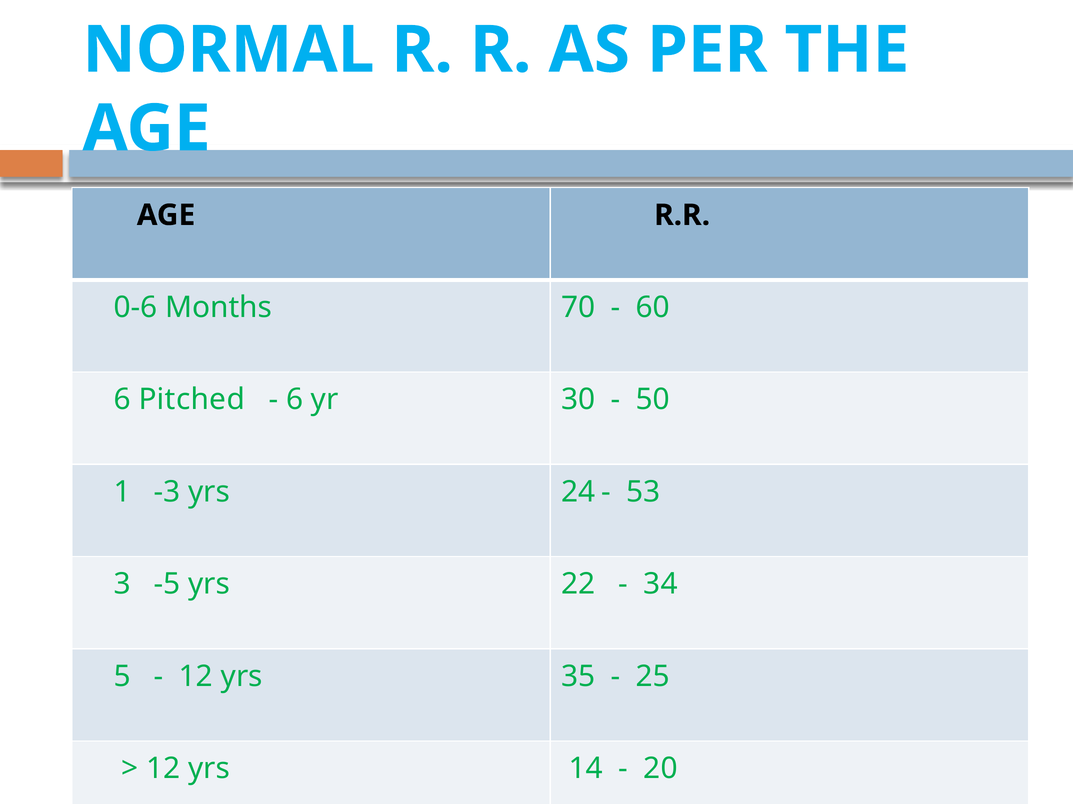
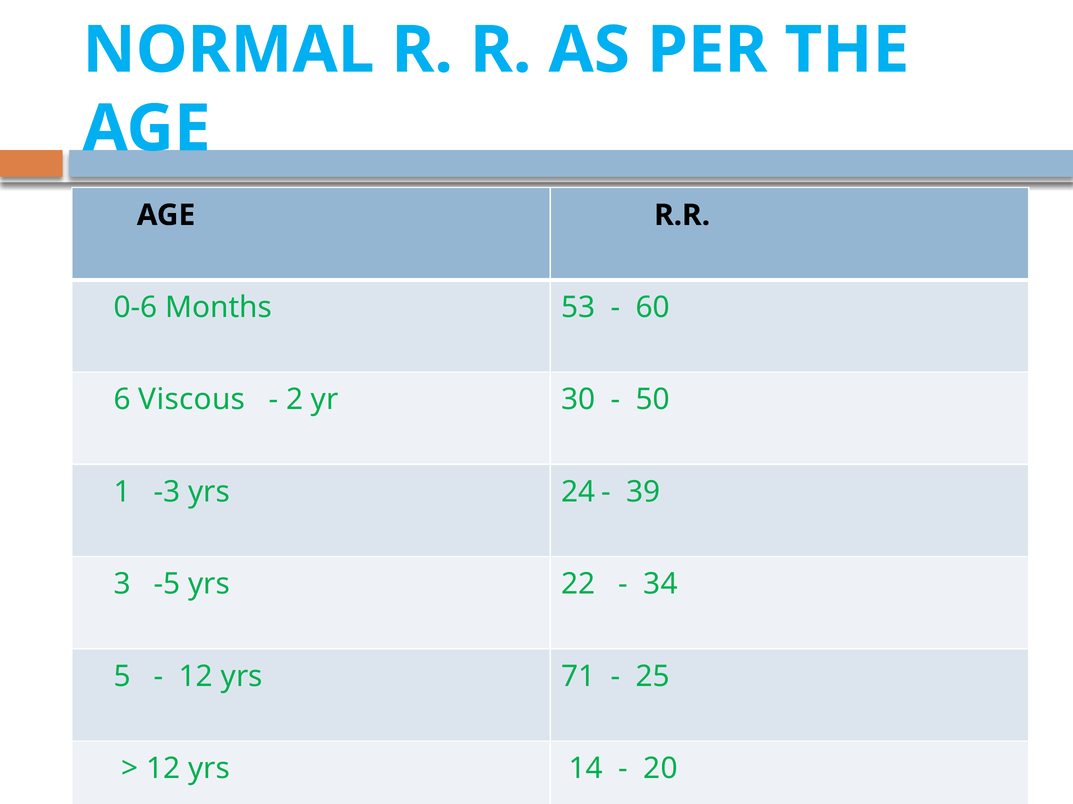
70: 70 -> 53 (578, 308)
Pitched: Pitched -> Viscous (192, 400)
6: 6 -> 2 (295, 400)
53: 53 -> 39 (643, 492)
35: 35 -> 71 (578, 677)
